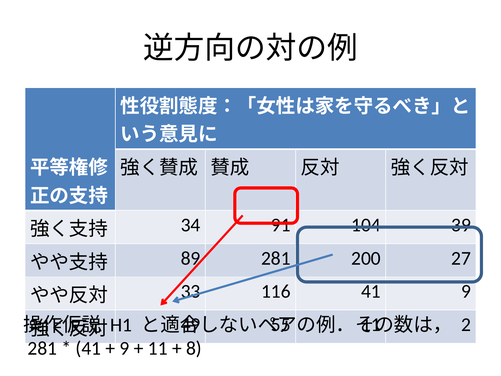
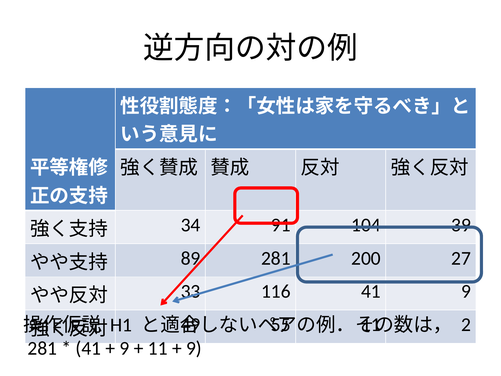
8: 8 -> 9 (194, 348)
